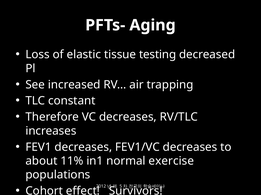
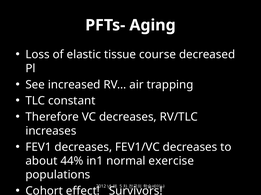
testing: testing -> course (158, 55)
11%: 11% -> 44% (72, 162)
